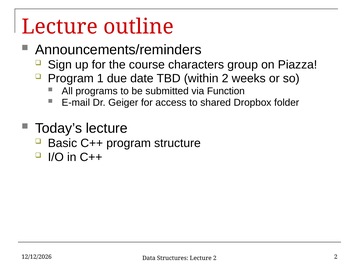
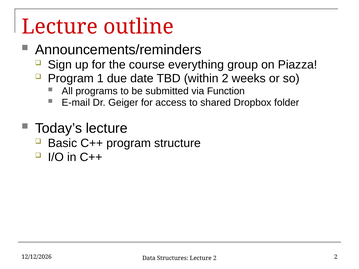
characters: characters -> everything (196, 65)
